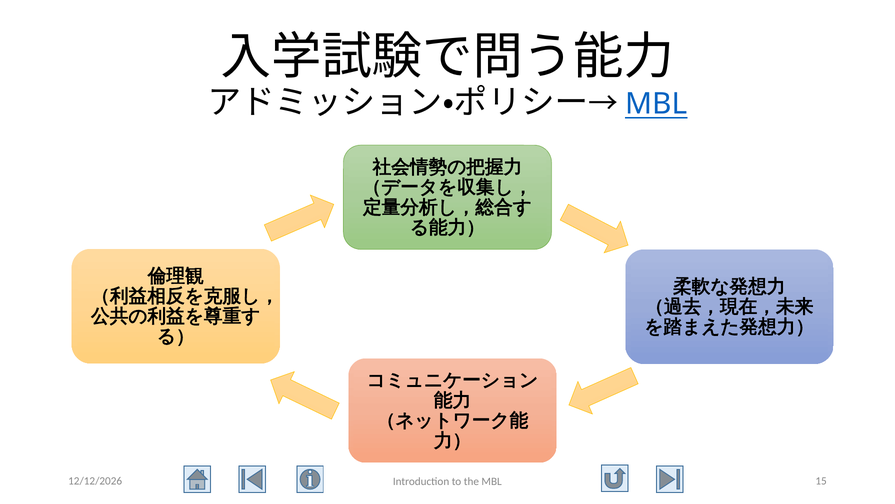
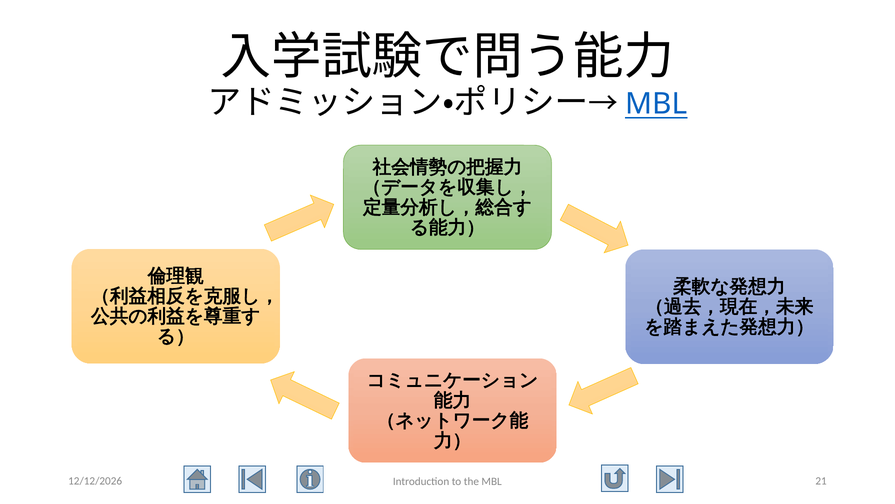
15: 15 -> 21 (821, 481)
